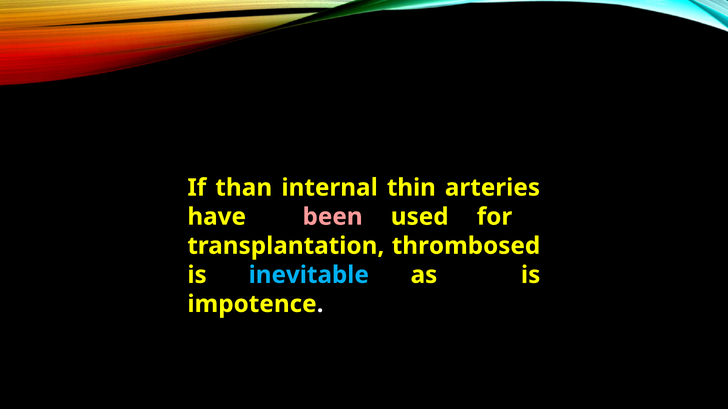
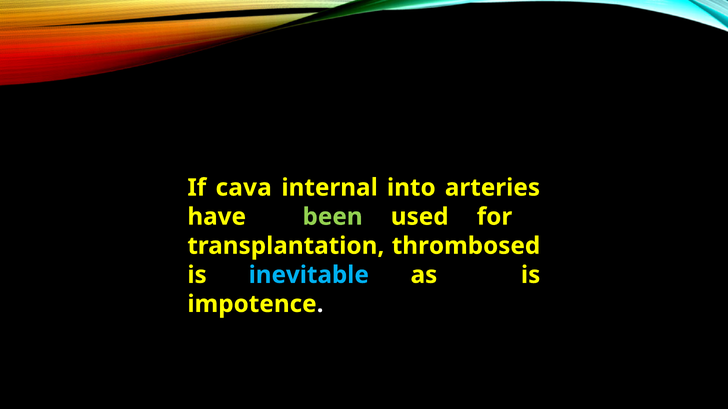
than: than -> cava (244, 188)
thin: thin -> into (411, 188)
been colour: pink -> light green (333, 217)
